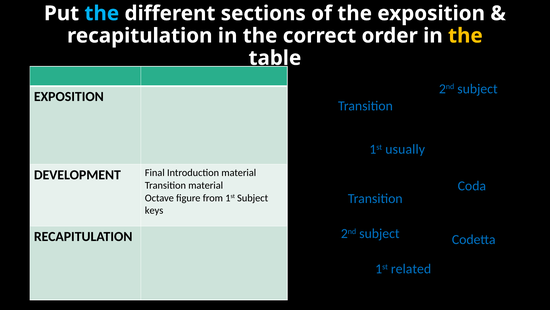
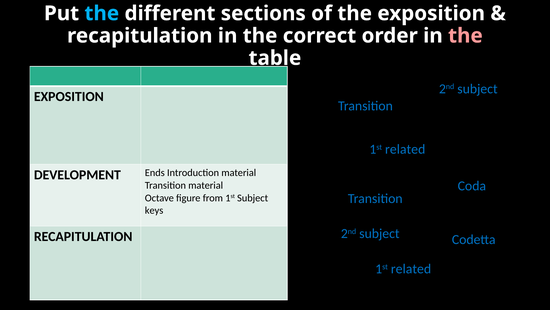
the colour: yellow -> pink (465, 36)
usually: usually -> related (405, 149)
Final: Final -> Ends (155, 172)
